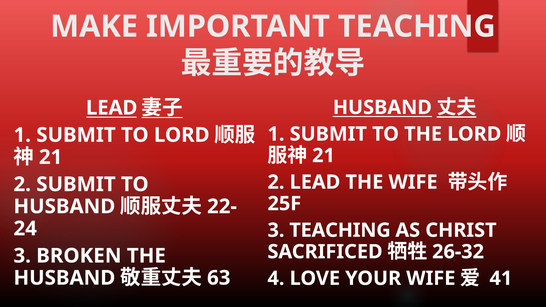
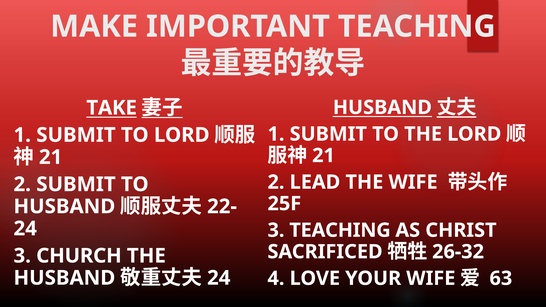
LEAD: LEAD -> TAKE (112, 108)
BROKEN: BROKEN -> CHURCH (79, 256)
63: 63 -> 24 (219, 278)
41: 41 -> 63 (501, 278)
